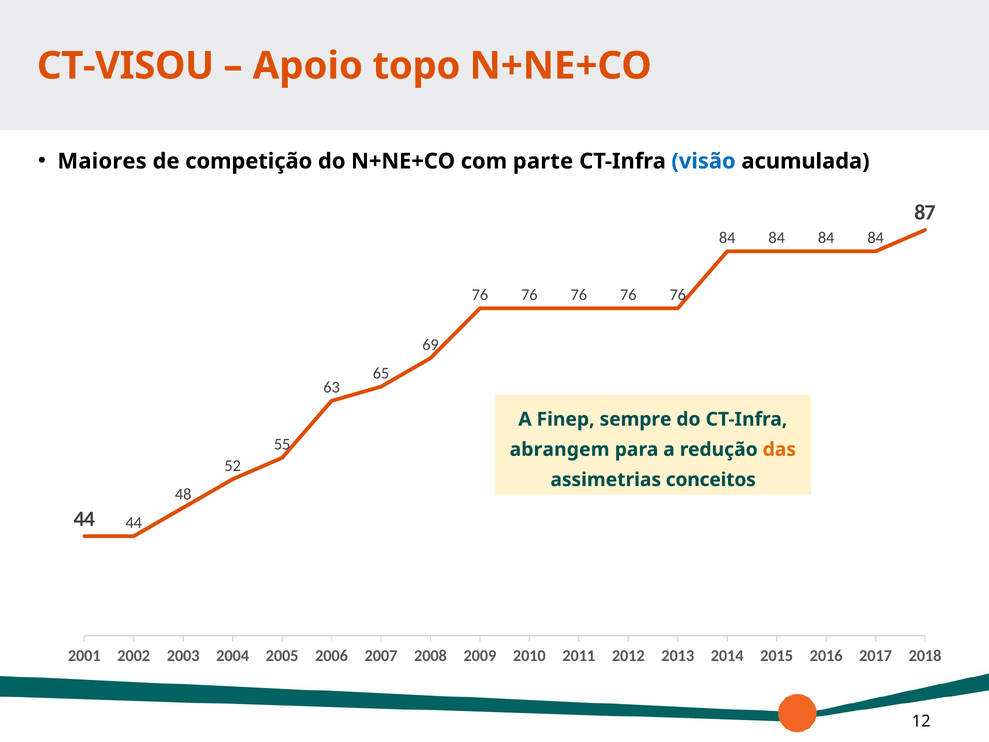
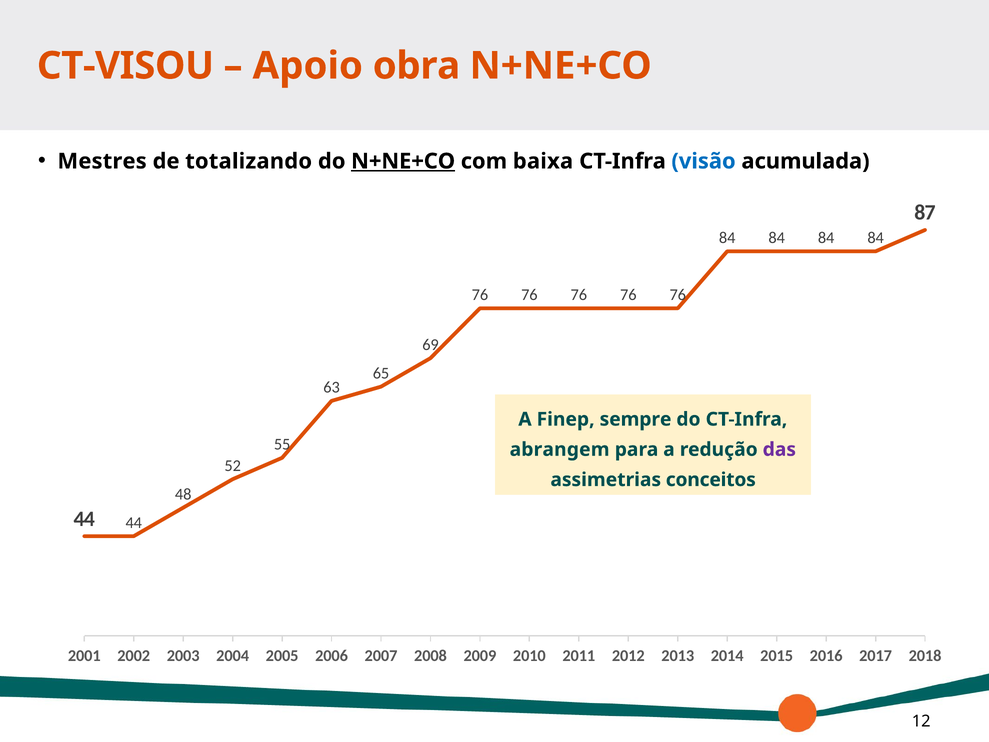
topo: topo -> obra (416, 66)
Maiores: Maiores -> Mestres (102, 161)
competição: competição -> totalizando (249, 161)
N+NE+CO underline: none -> present (403, 161)
parte: parte -> baixa (543, 161)
das colour: orange -> purple (779, 449)
